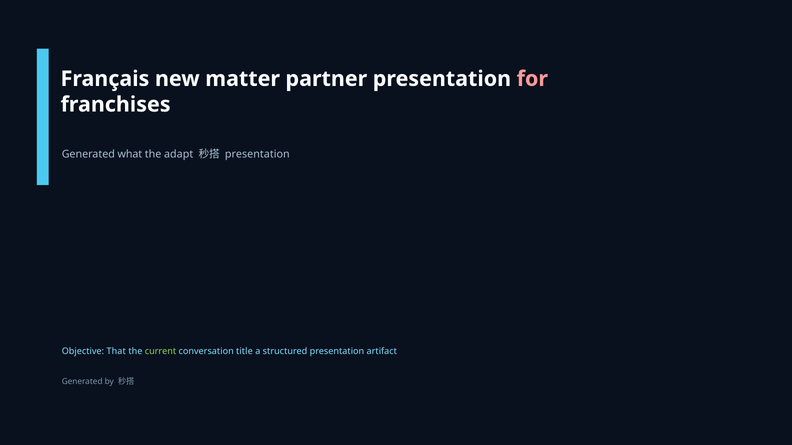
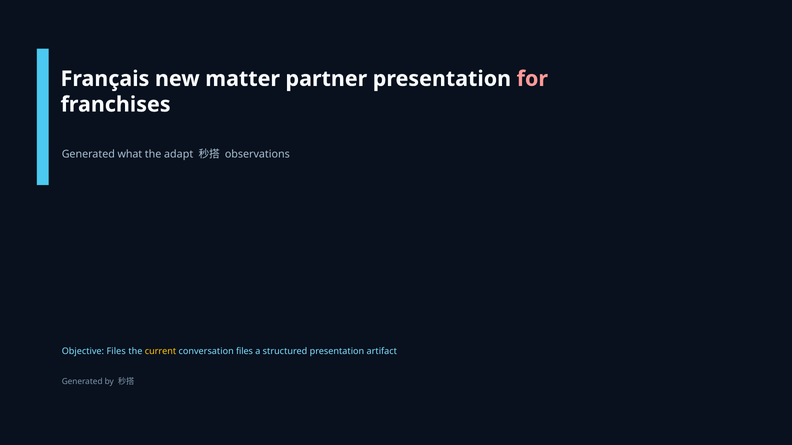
presentation: presentation -> observations (257, 155)
Objective That: That -> Files (116, 352)
current colour: light green -> yellow (160, 352)
conversation title: title -> files (245, 352)
